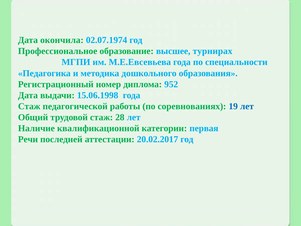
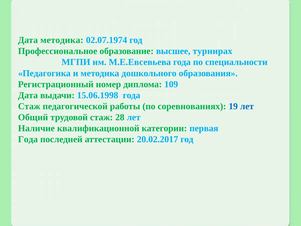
Дата окончила: окончила -> методика (62, 40)
952: 952 -> 109 (171, 84)
Речи: Речи -> Года (28, 139)
